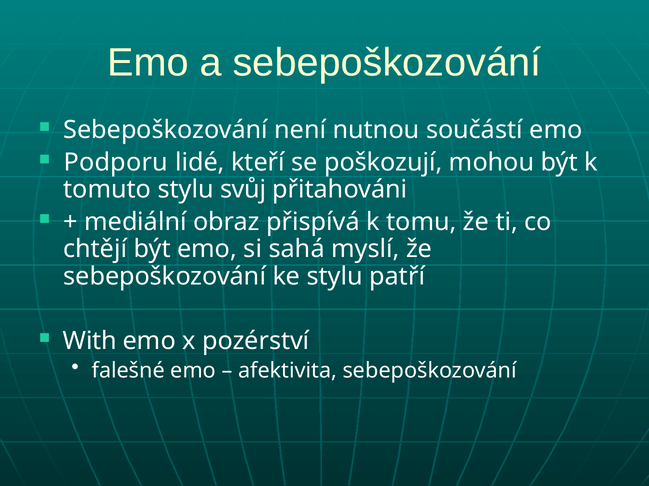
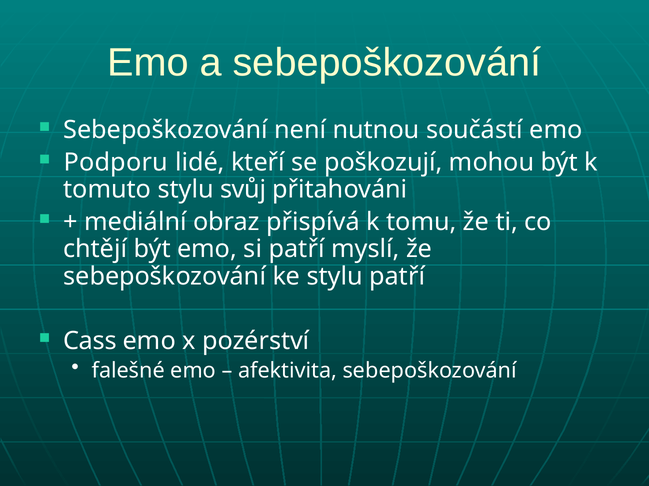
si sahá: sahá -> patří (297, 249)
With: With -> Cass (90, 341)
